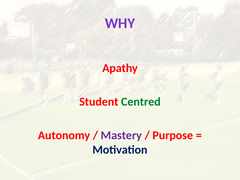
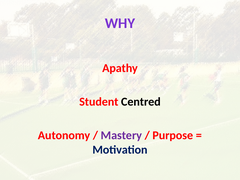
Centred colour: green -> black (141, 102)
